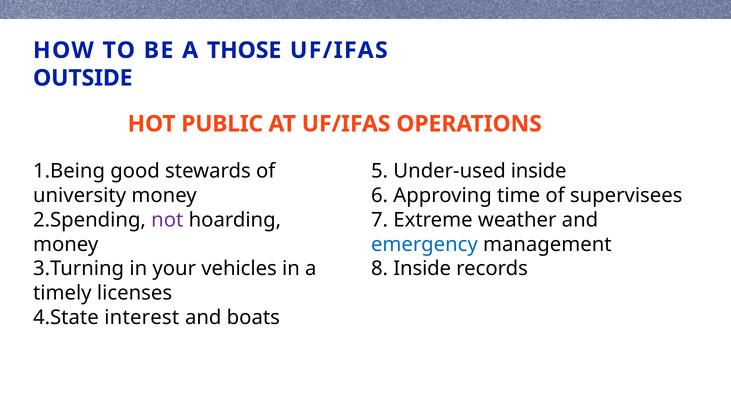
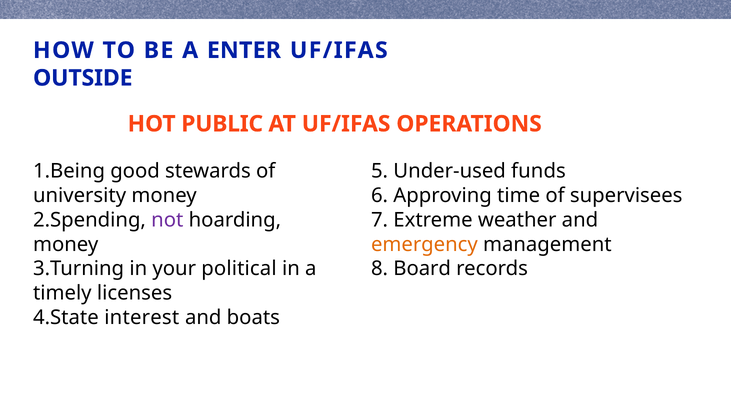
THOSE: THOSE -> ENTER (244, 50)
Under-used inside: inside -> funds (538, 171)
emergency colour: blue -> orange (424, 244)
vehicles: vehicles -> political (239, 269)
8 Inside: Inside -> Board (422, 269)
